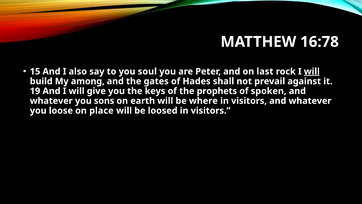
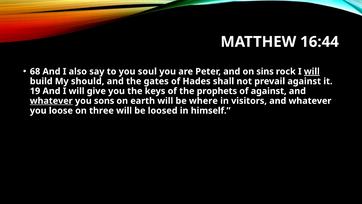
16:78: 16:78 -> 16:44 (319, 42)
15: 15 -> 68 (35, 71)
last: last -> sins (265, 71)
among: among -> should (88, 81)
of spoken: spoken -> against (269, 91)
whatever underline: none -> present (51, 101)
place: place -> three (101, 110)
loosed in visitors: visitors -> himself (211, 110)
